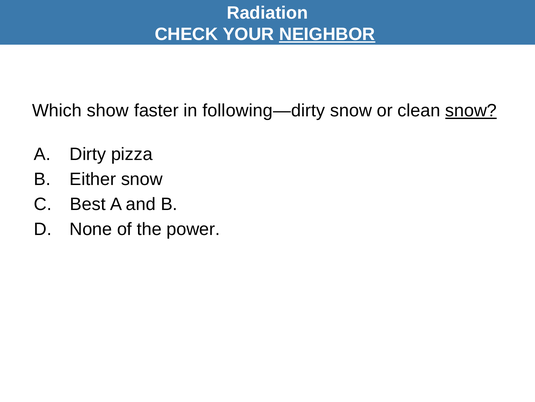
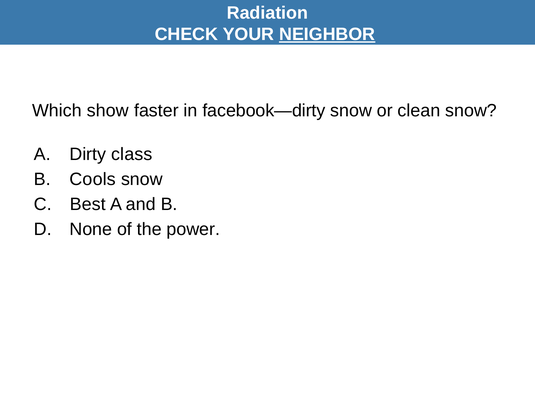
following—dirty: following—dirty -> facebook—dirty (264, 110)
snow underline: present -> none (471, 110)
pizza: pizza -> class (132, 154)
Either: Either -> Cools (93, 179)
